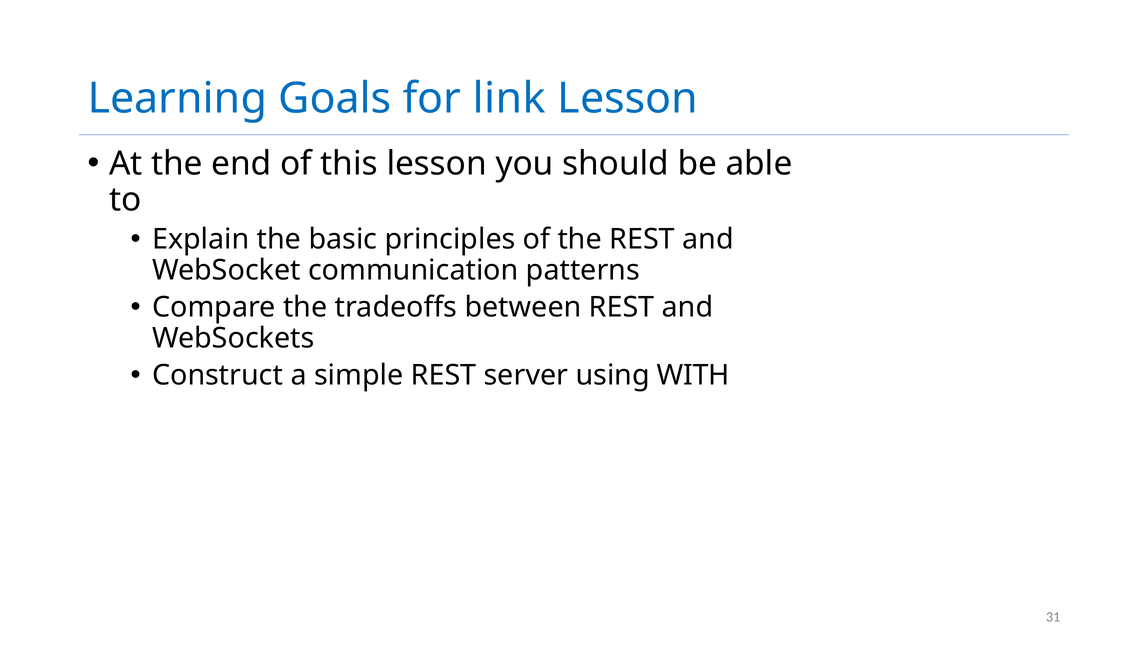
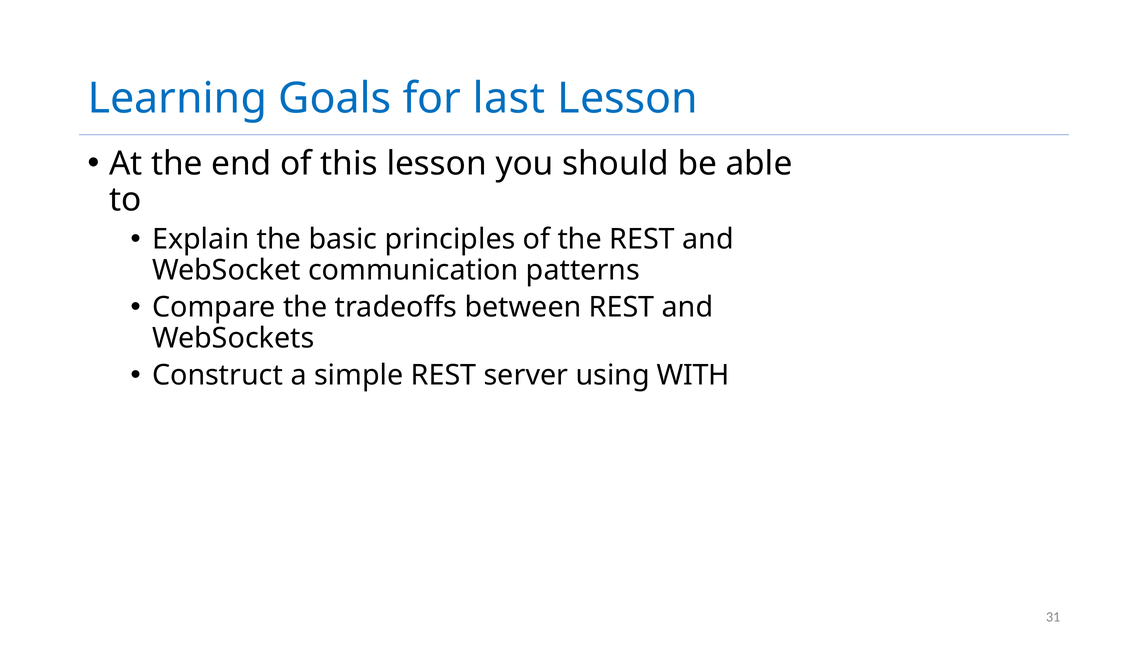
link: link -> last (509, 99)
